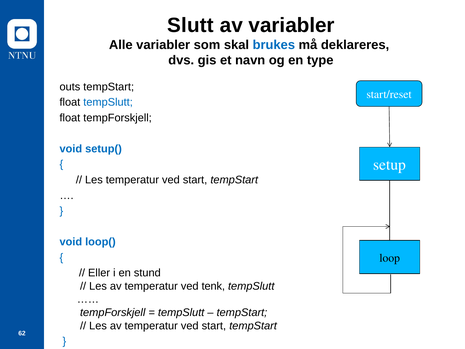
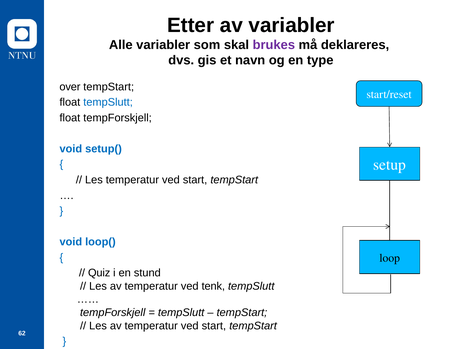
Slutt: Slutt -> Etter (191, 25)
brukes colour: blue -> purple (274, 45)
outs: outs -> over (70, 87)
Eller: Eller -> Quiz (99, 273)
